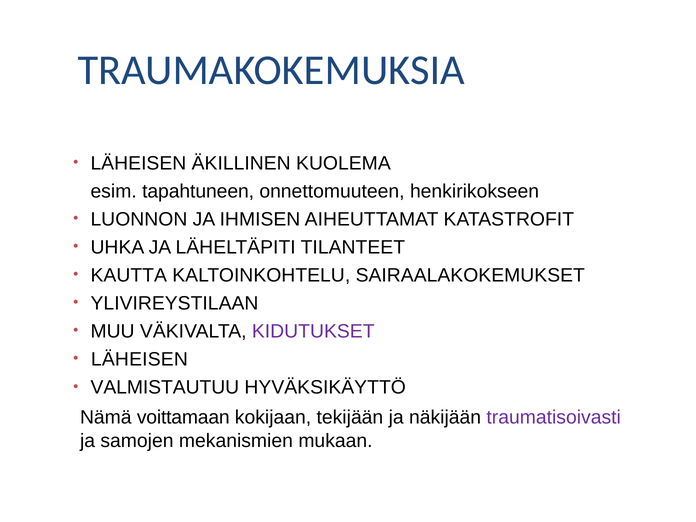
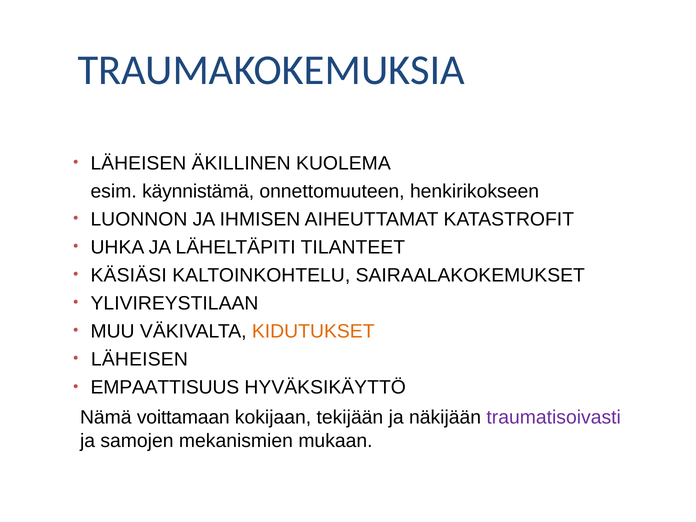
tapahtuneen: tapahtuneen -> käynnistämä (198, 191)
KAUTTA: KAUTTA -> KÄSIÄSI (129, 275)
KIDUTUKSET colour: purple -> orange (313, 331)
VALMISTAUTUU: VALMISTAUTUU -> EMPAATTISUUS (165, 387)
